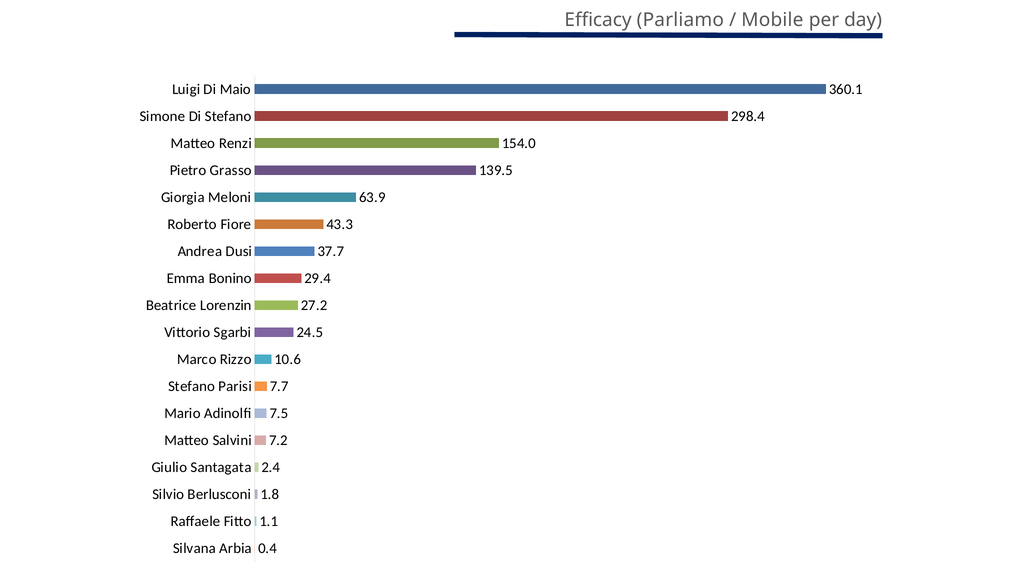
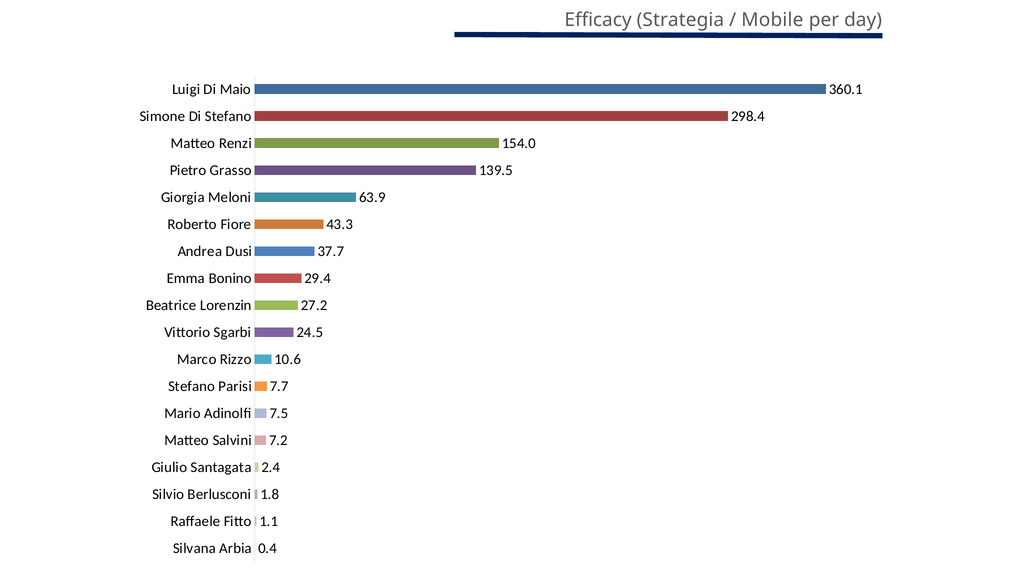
Parliamo: Parliamo -> Strategia (680, 20)
